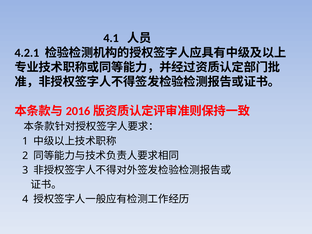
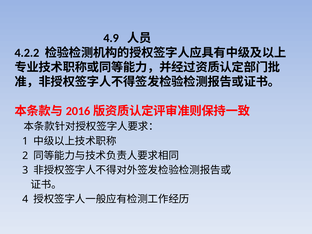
4.1: 4.1 -> 4.9 (111, 38)
4.2.1: 4.2.1 -> 4.2.2 (27, 53)
